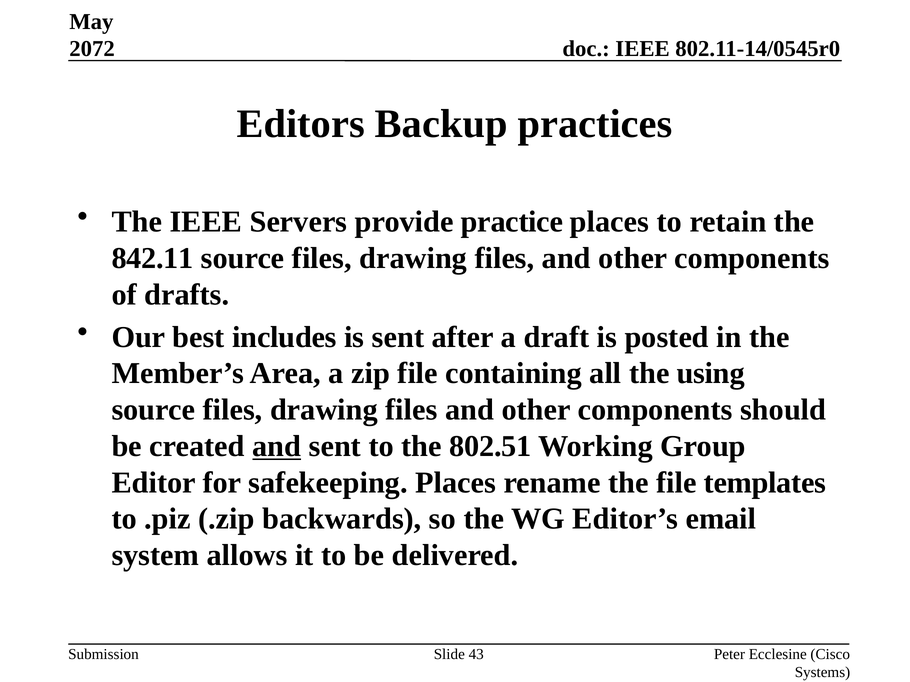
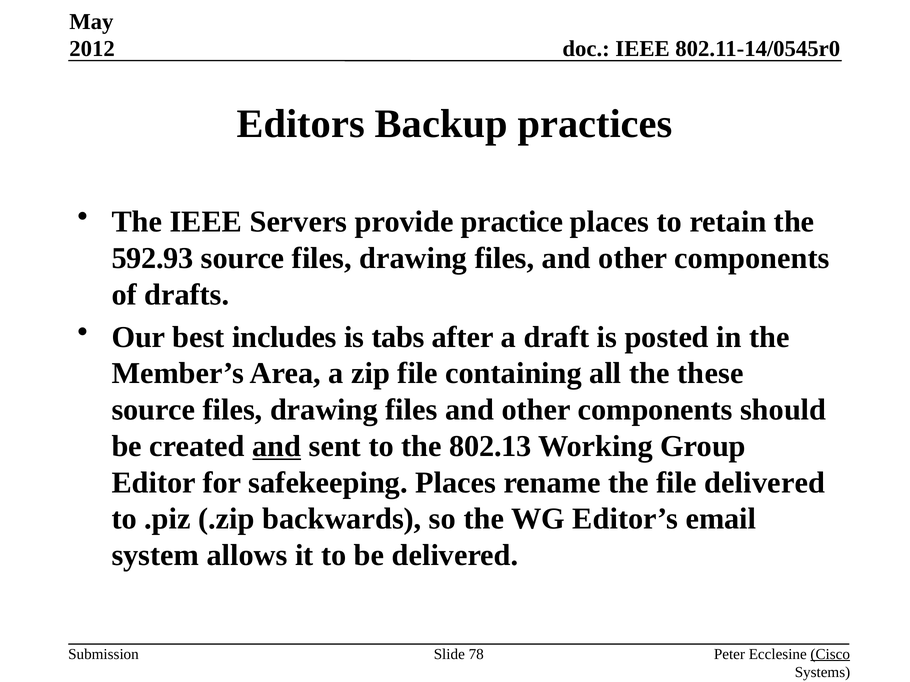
2072: 2072 -> 2012 (92, 49)
842.11: 842.11 -> 592.93 (153, 258)
is sent: sent -> tabs (398, 337)
using: using -> these (710, 374)
802.51: 802.51 -> 802.13 (490, 447)
file templates: templates -> delivered (765, 483)
43: 43 -> 78 (476, 655)
Cisco underline: none -> present (830, 655)
